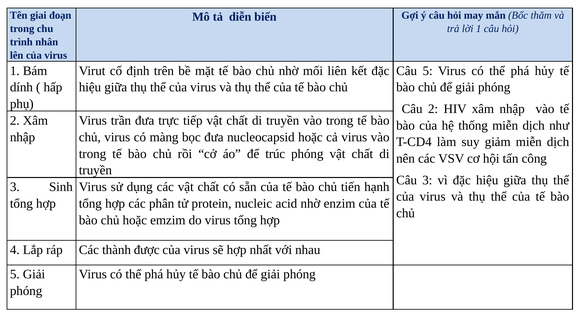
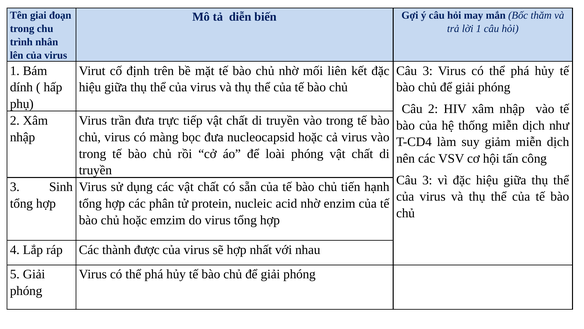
5: 5 -> 3 (428, 71)
trúc: trúc -> loài (275, 154)
